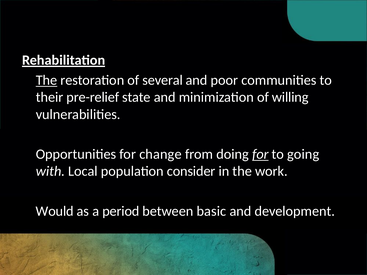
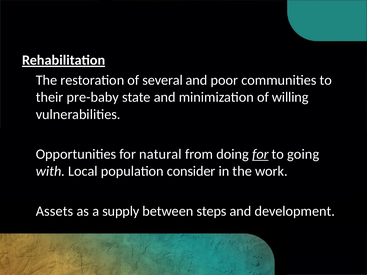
The underline: present -> none (47, 80)
pre-relief: pre-relief -> pre-baby (93, 97)
change: change -> natural (160, 154)
Would: Would -> Assets (55, 211)
period: period -> supply (121, 211)
basic: basic -> steps (212, 211)
